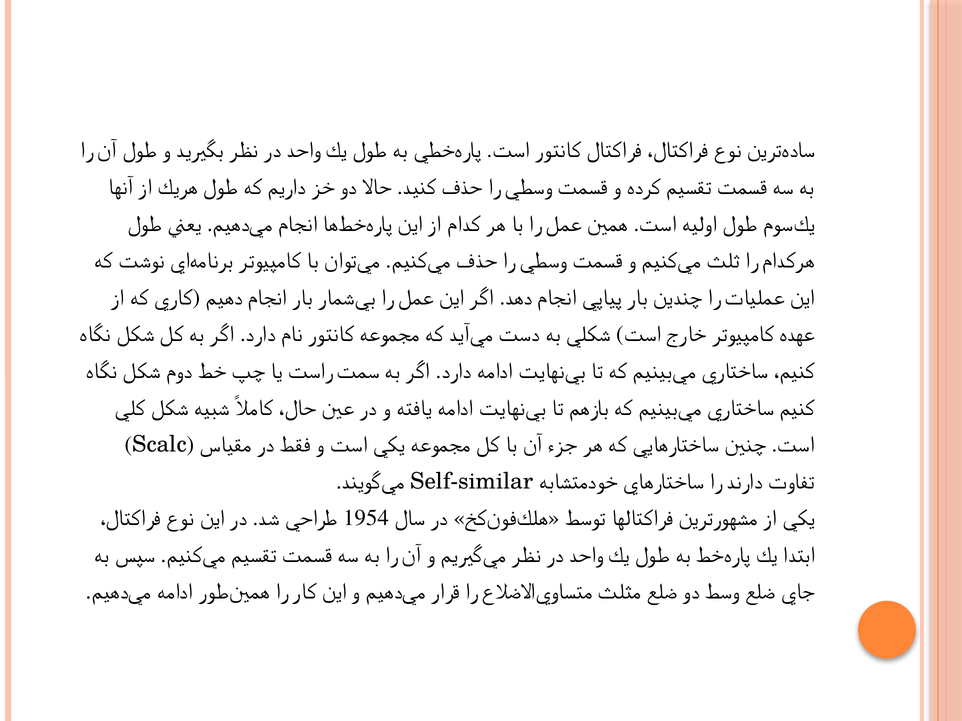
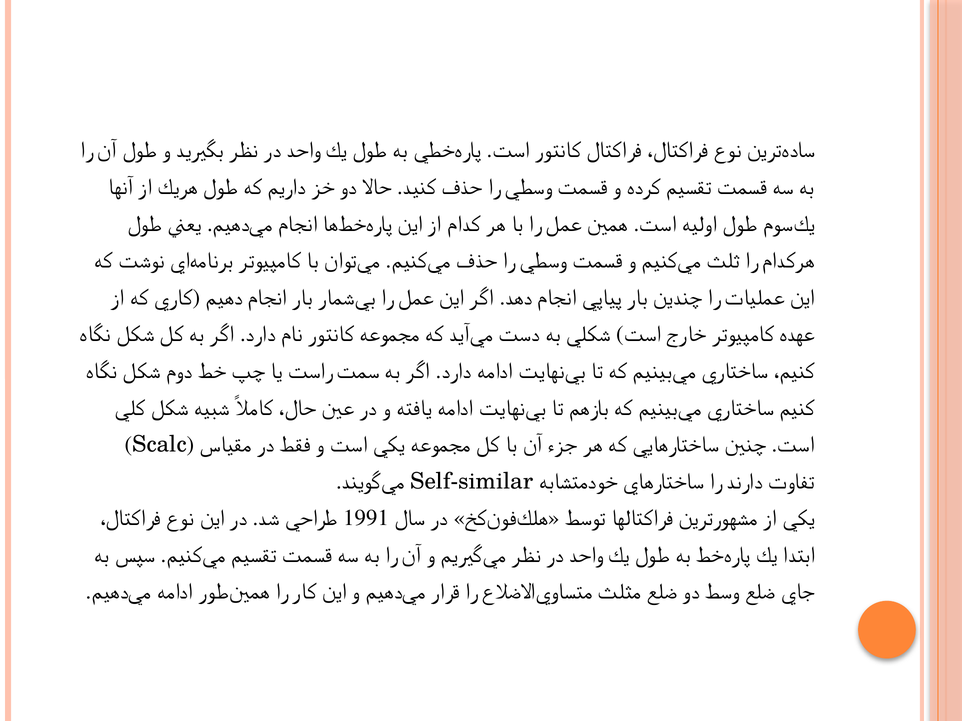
1954: 1954 -> 1991 (366, 518)
